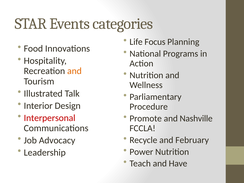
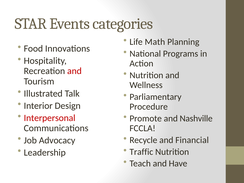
Focus: Focus -> Math (155, 42)
and colour: orange -> red (74, 71)
February: February -> Financial (192, 140)
Power: Power -> Traffic (141, 152)
